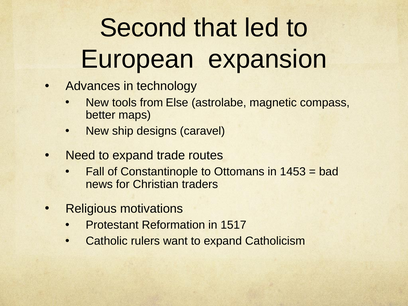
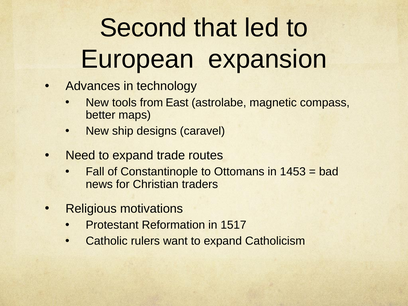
Else: Else -> East (177, 103)
